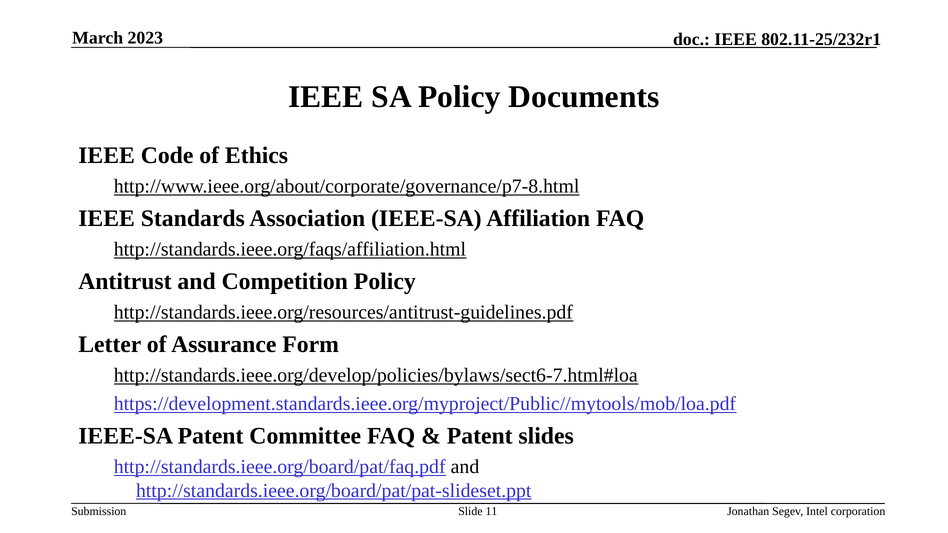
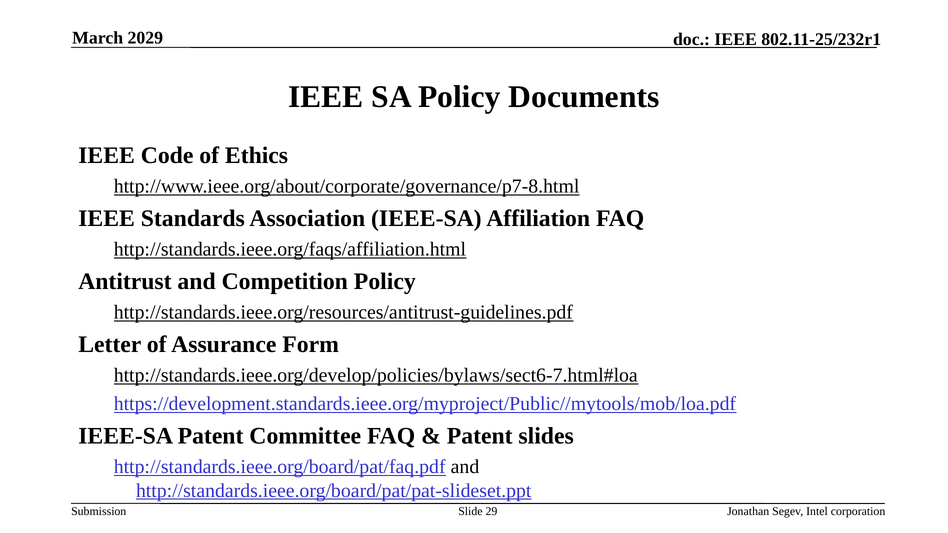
2023: 2023 -> 2029 (145, 38)
11: 11 -> 29 (491, 511)
